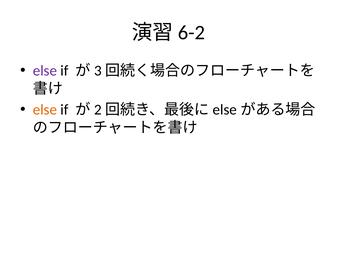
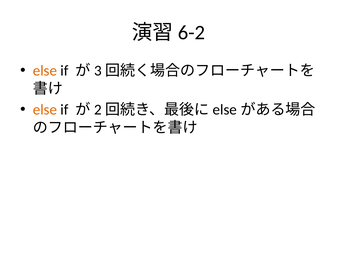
else colour: purple -> orange (45, 71)
